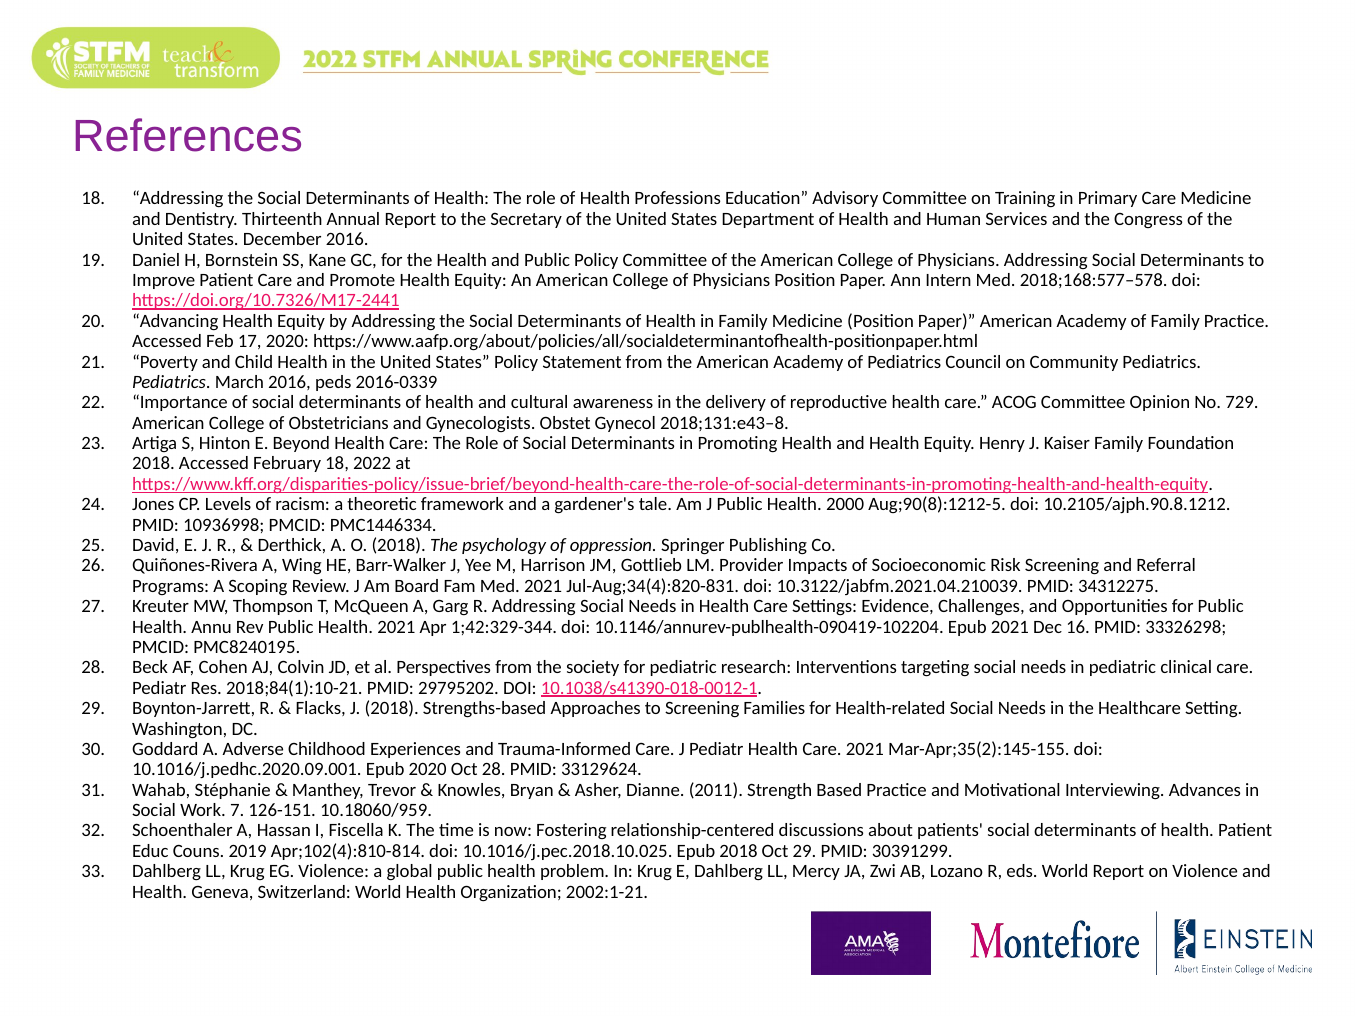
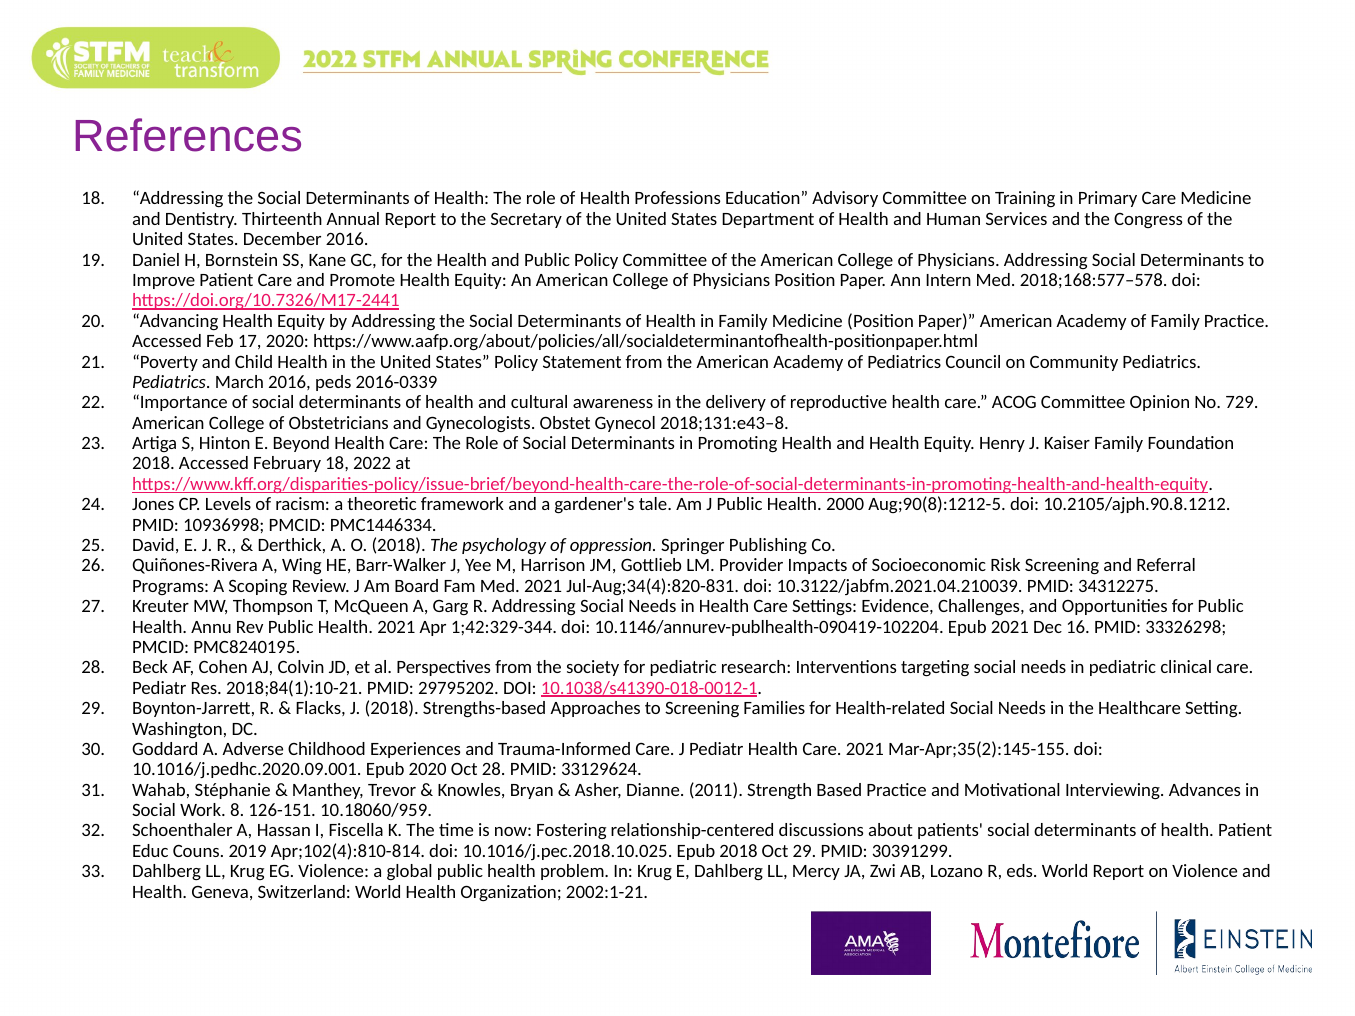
7: 7 -> 8 (237, 811)
